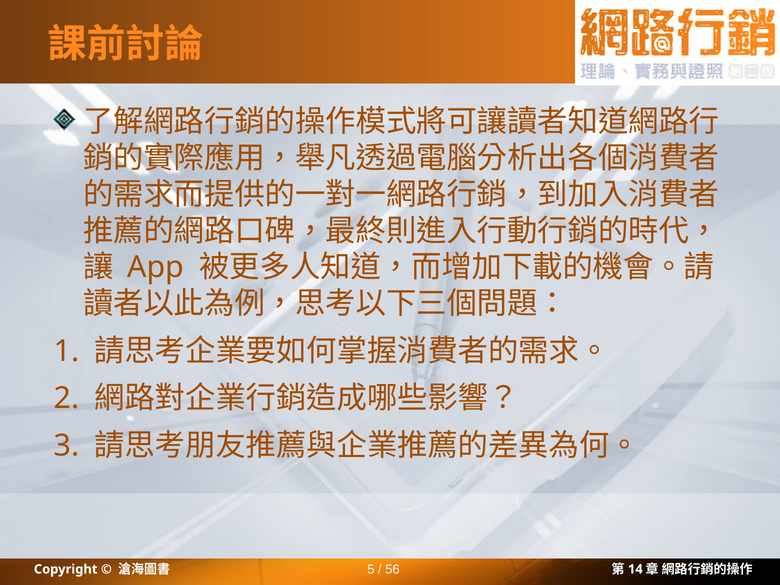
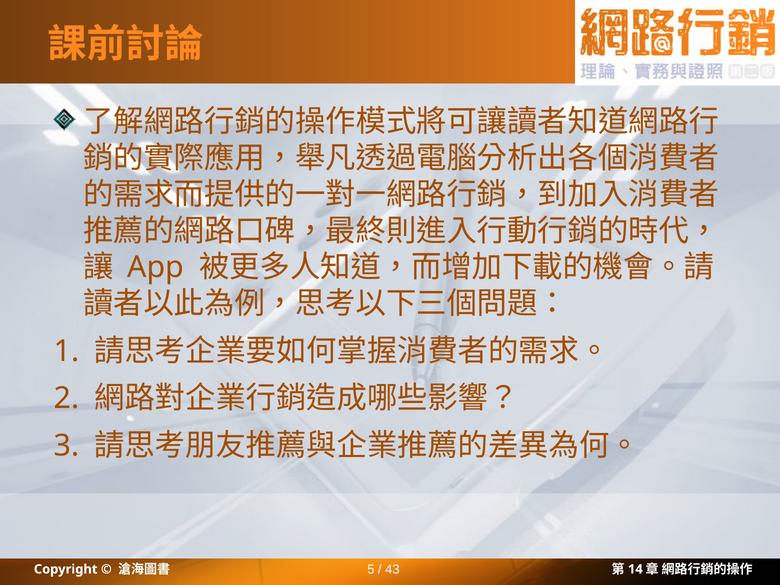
56: 56 -> 43 (392, 569)
